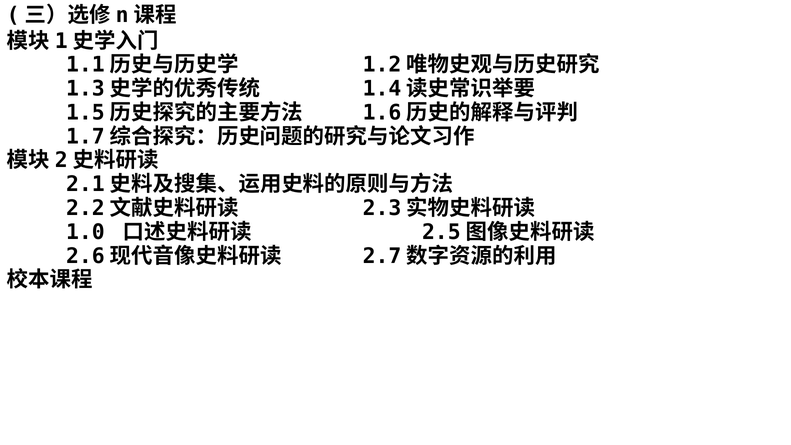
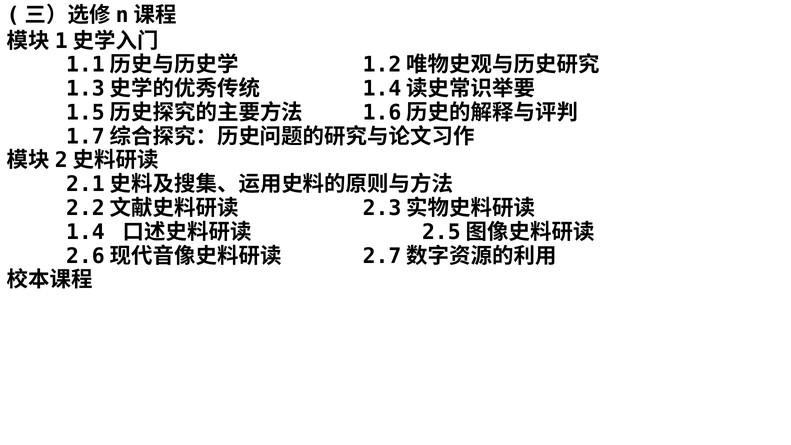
1.0: 1.0 -> 1.4 (85, 232)
